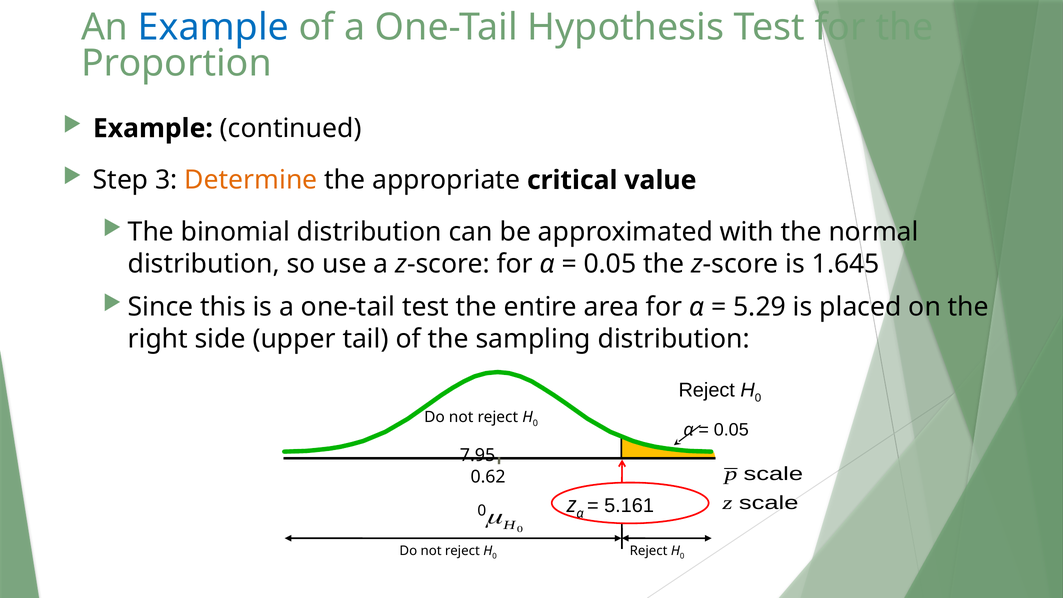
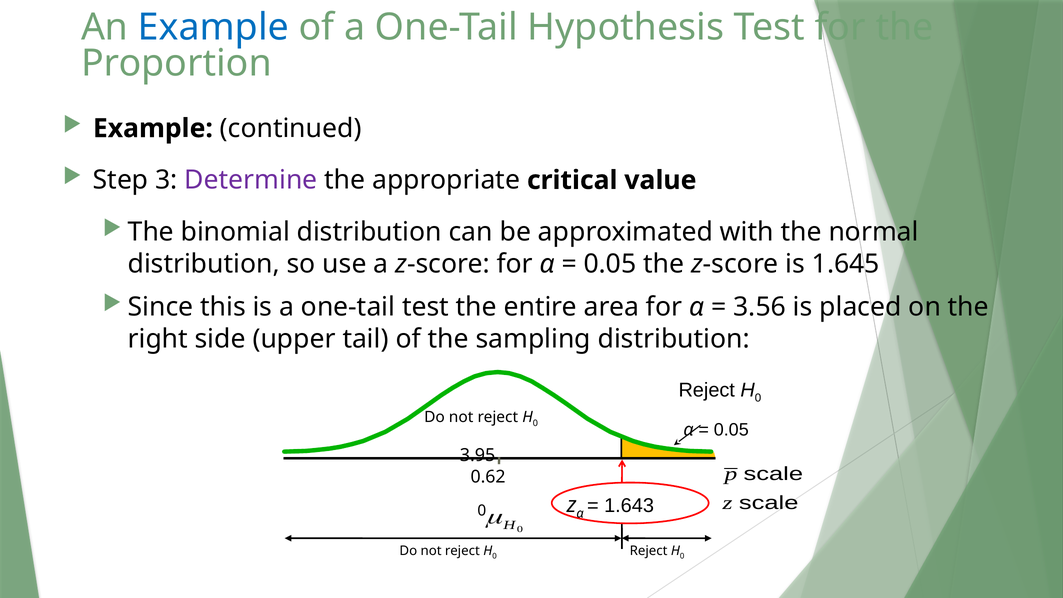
Determine colour: orange -> purple (251, 180)
5.29: 5.29 -> 3.56 (760, 307)
7.95: 7.95 -> 3.95 (478, 455)
5.161: 5.161 -> 1.643 (629, 505)
